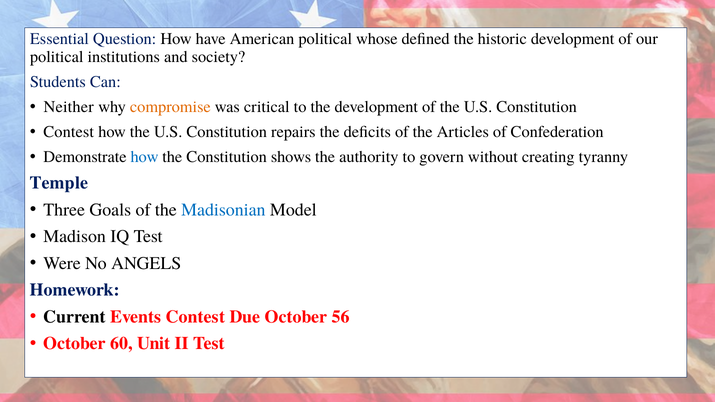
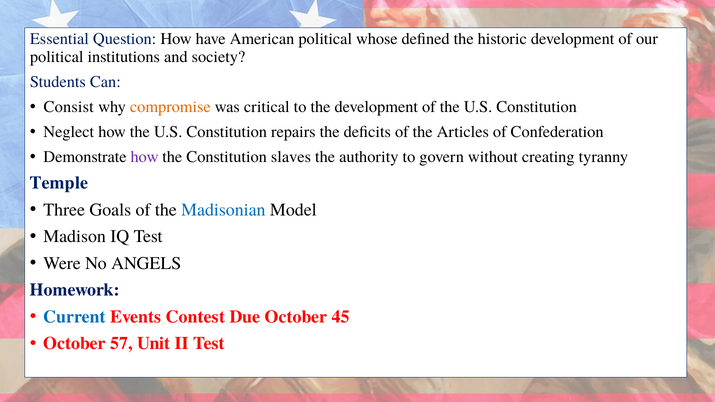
Neither: Neither -> Consist (69, 107)
Contest: Contest -> Neglect (69, 132)
how colour: blue -> purple (145, 157)
shows: shows -> slaves (291, 157)
Current colour: black -> blue (75, 317)
56: 56 -> 45 (341, 317)
60: 60 -> 57 (121, 344)
